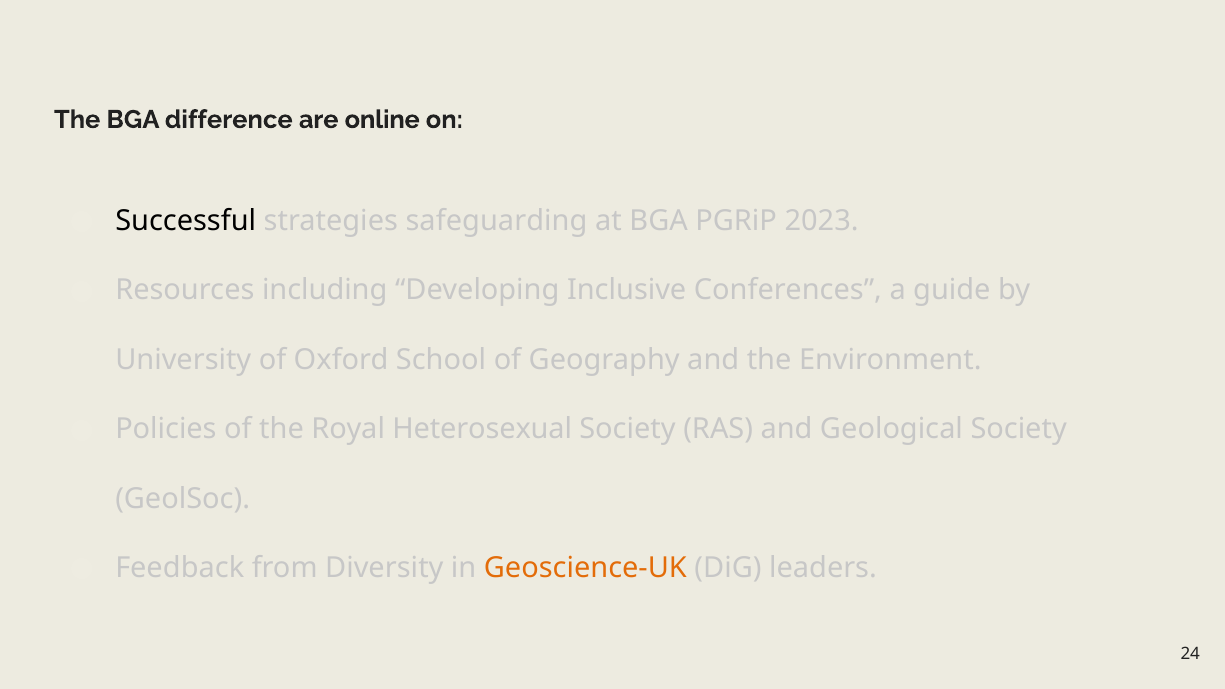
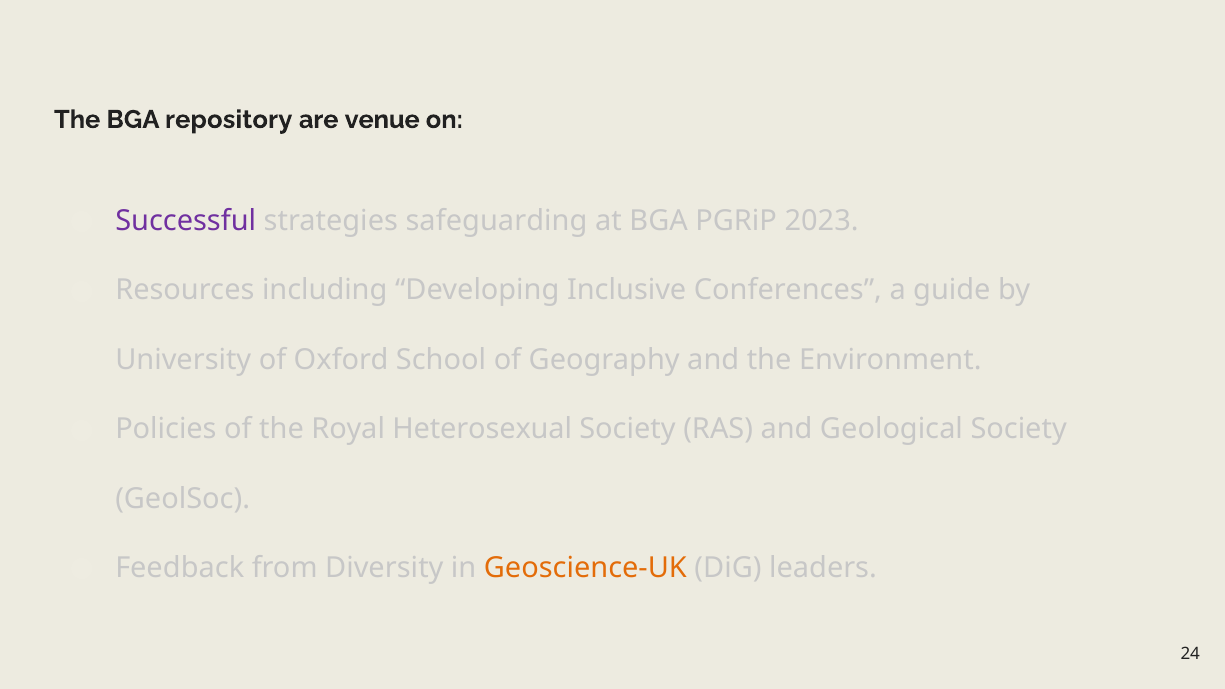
difference: difference -> repository (229, 120)
online: online -> venue (382, 120)
Successful colour: black -> purple (186, 221)
